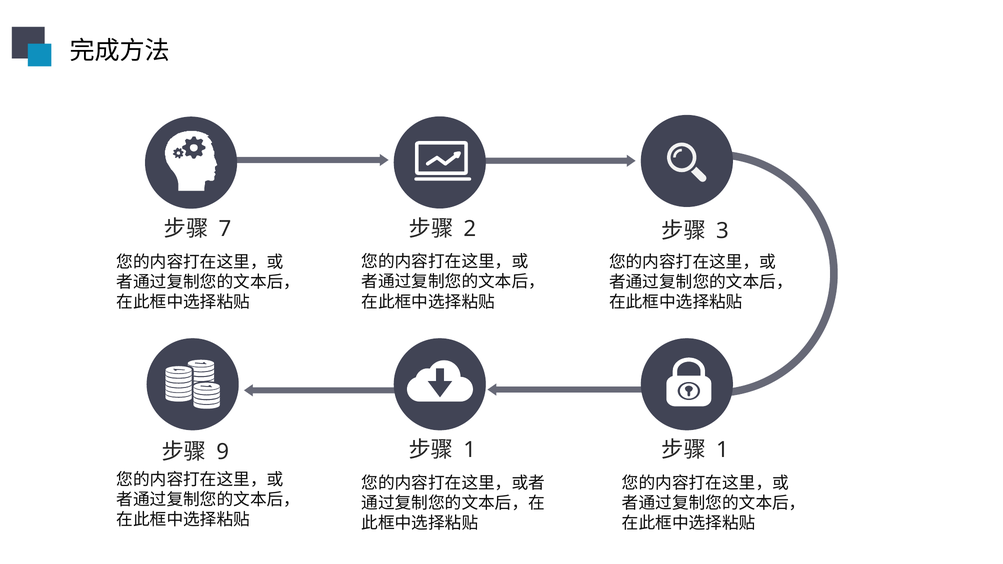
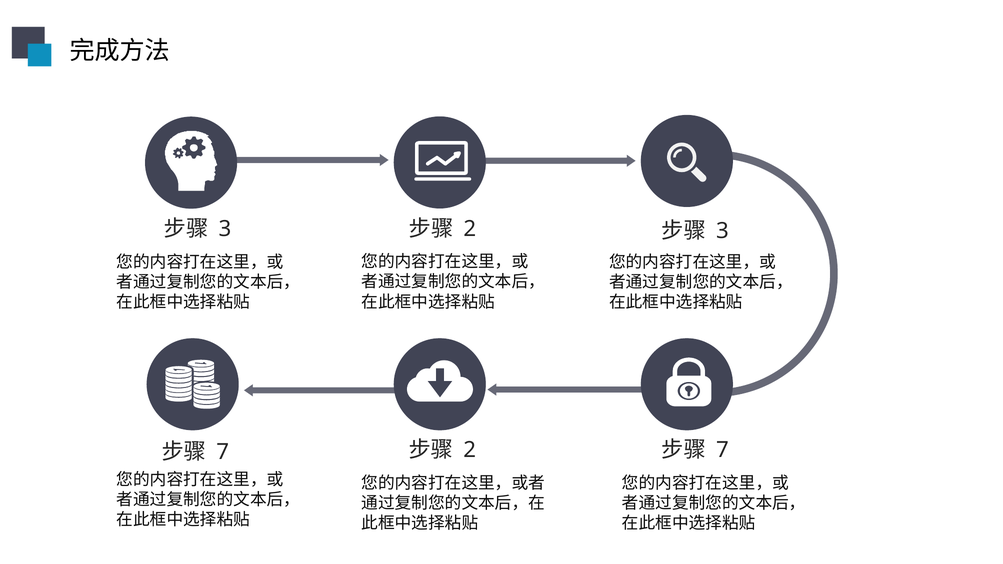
7: 7 -> 3 (225, 229)
1: 1 -> 2 (470, 450)
1: 1 -> 7 (722, 450)
9: 9 -> 7 (223, 452)
